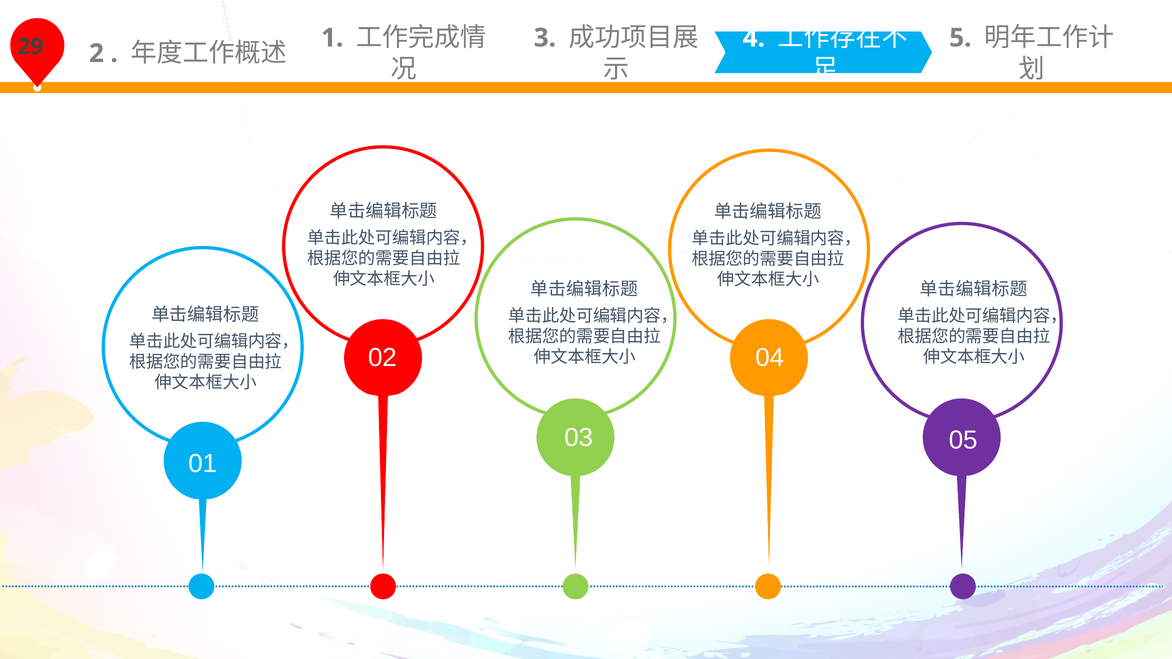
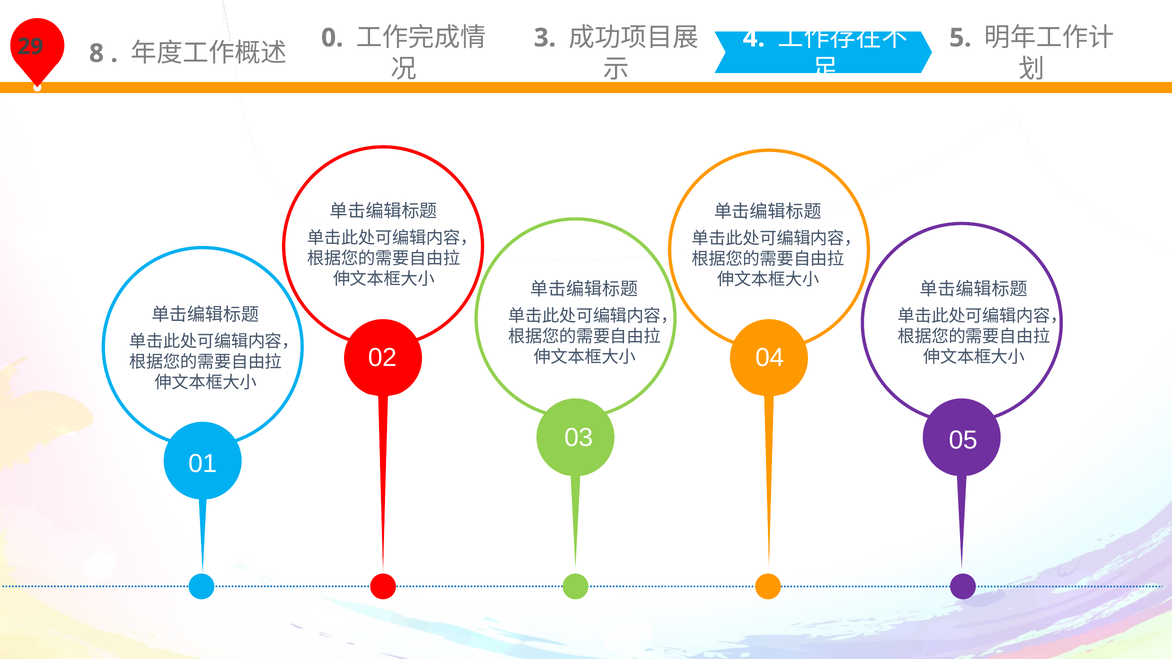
2: 2 -> 8 (96, 53)
1: 1 -> 0 (332, 38)
